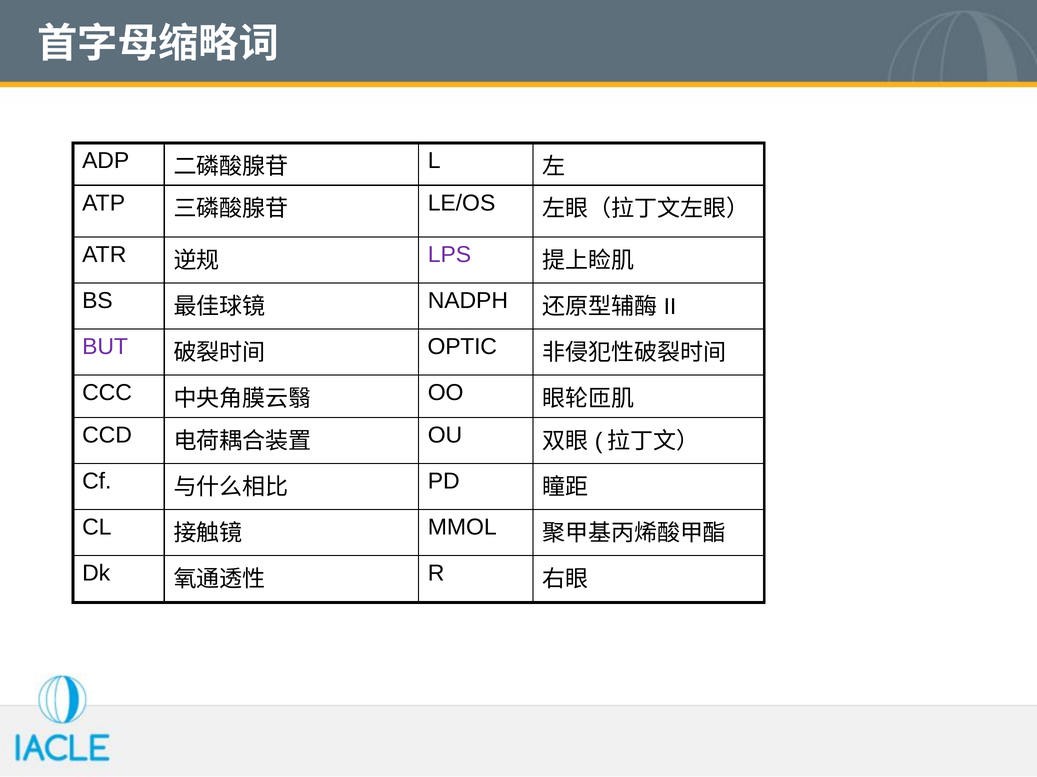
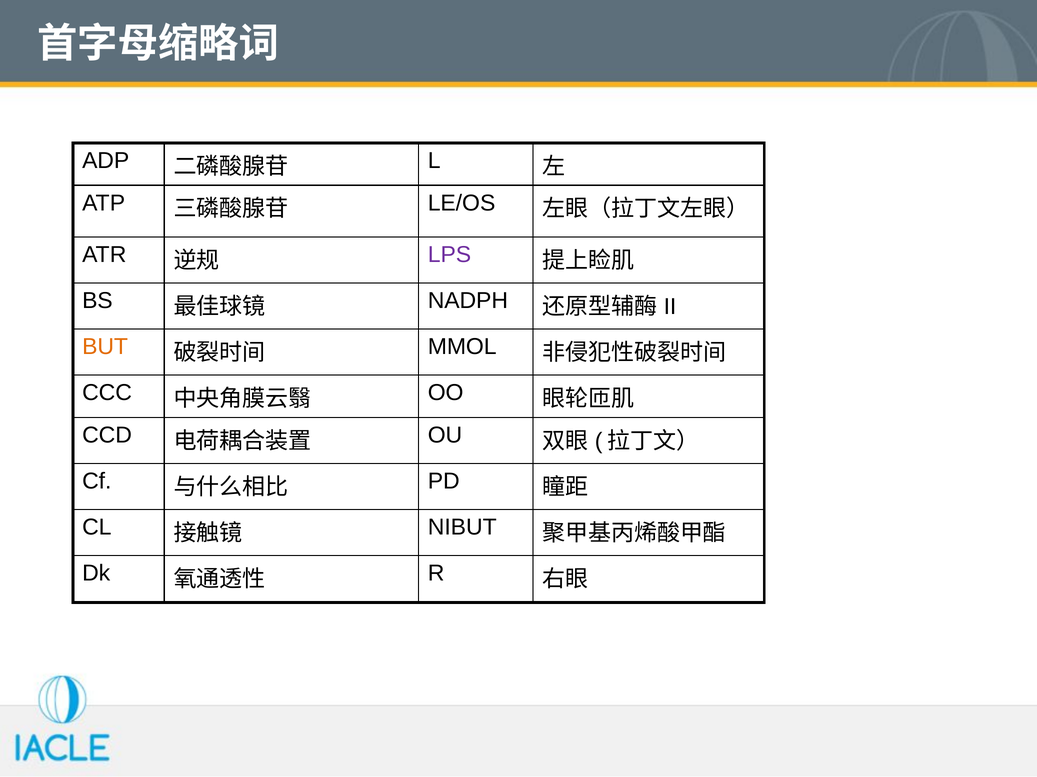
BUT colour: purple -> orange (105, 347)
OPTIC: OPTIC -> MMOL (462, 347)
MMOL: MMOL -> NIBUT (462, 528)
